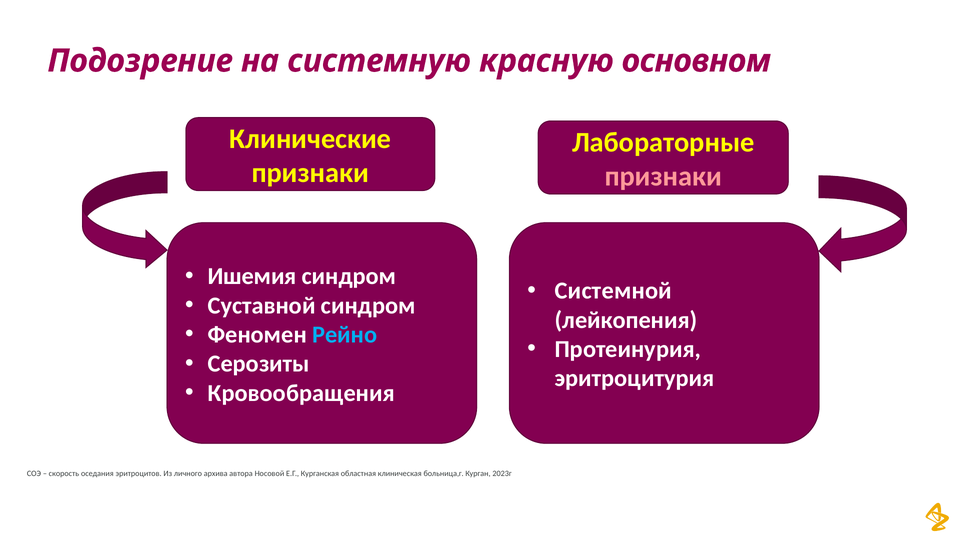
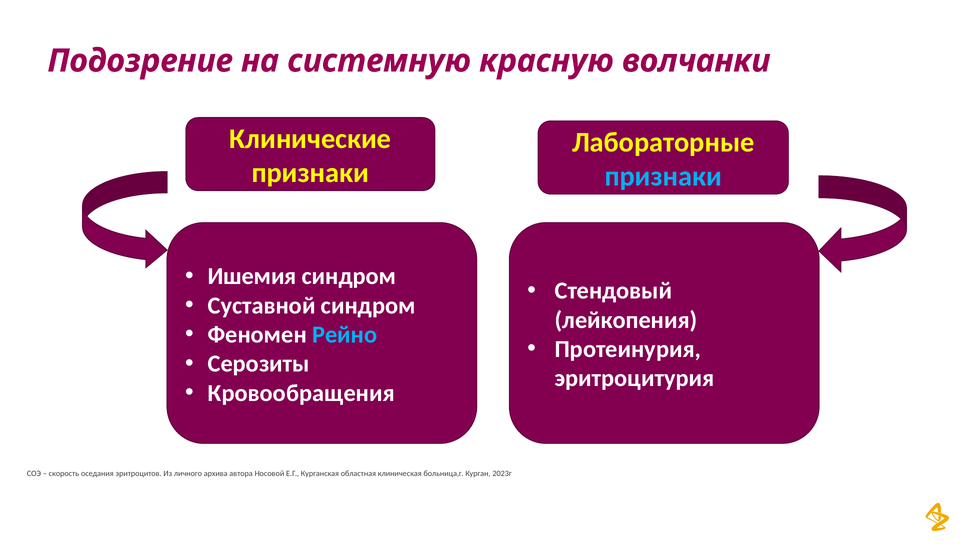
основном: основном -> волчанки (696, 61)
признаки colour: pink -> light blue (663, 177)
Системной: Системной -> Стендовый (613, 291)
